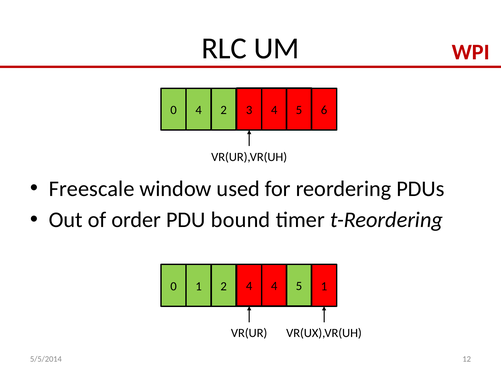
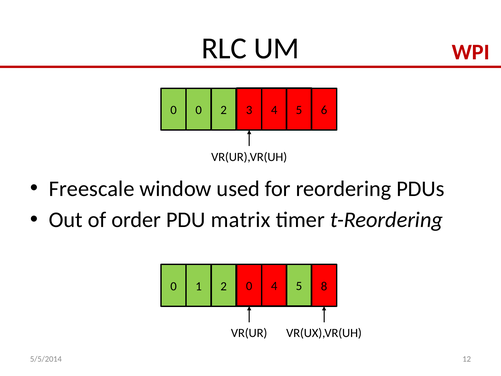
0 4: 4 -> 0 (199, 110)
bound: bound -> matrix (241, 220)
2 4: 4 -> 0 (249, 286)
5 1: 1 -> 8 (324, 286)
